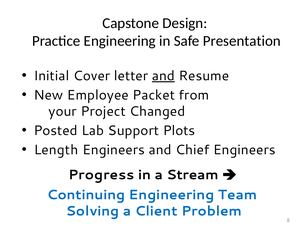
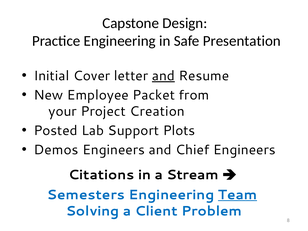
Changed: Changed -> Creation (157, 111)
Length: Length -> Demos (56, 150)
Progress: Progress -> Citations (101, 175)
Continuing: Continuing -> Semesters (86, 195)
Team underline: none -> present (238, 195)
